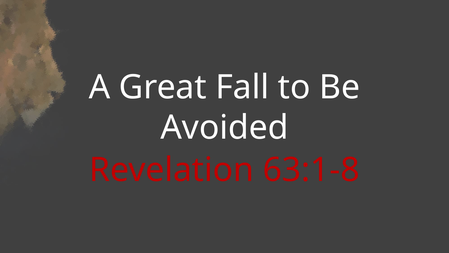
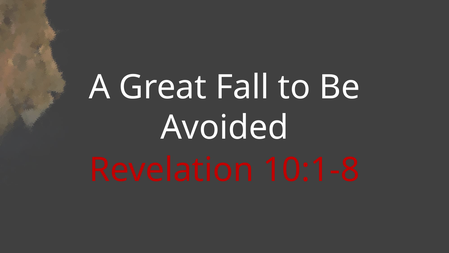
63:1-8: 63:1-8 -> 10:1-8 (311, 170)
